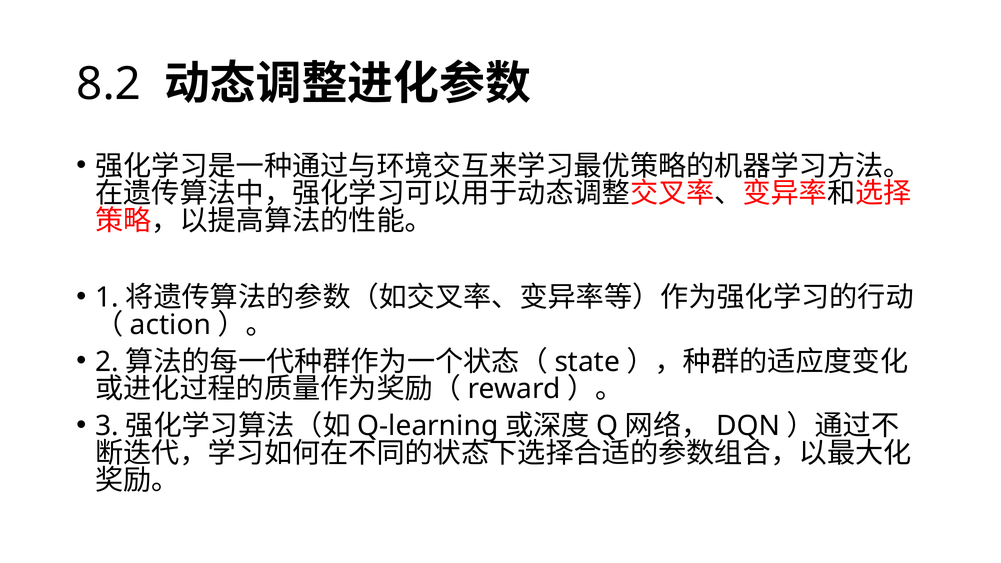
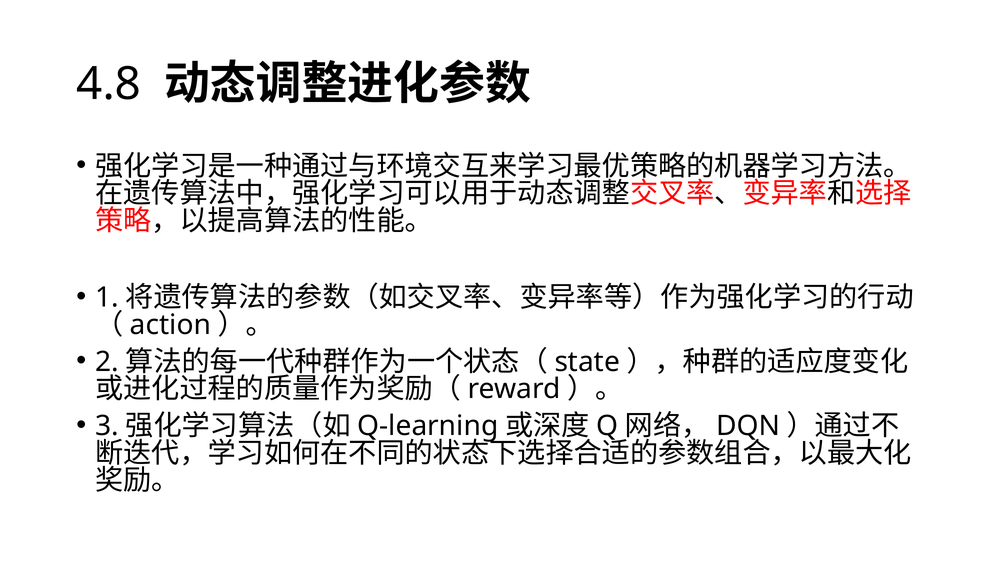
8.2: 8.2 -> 4.8 (109, 84)
